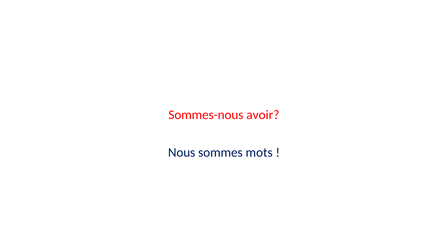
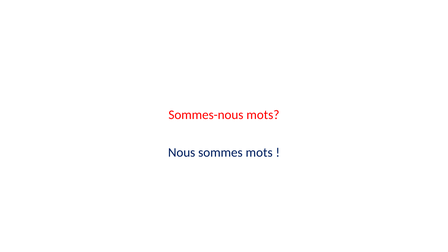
Sommes-nous avoir: avoir -> mots (263, 115)
